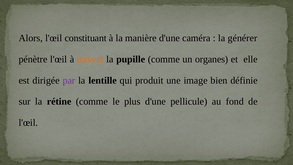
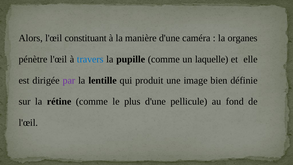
générer: générer -> organes (243, 38)
travers colour: orange -> blue (90, 59)
organes: organes -> laquelle (212, 59)
